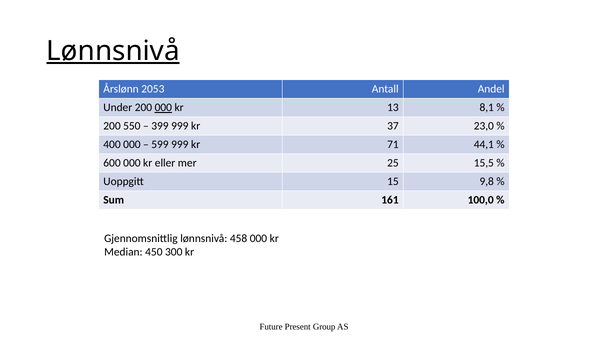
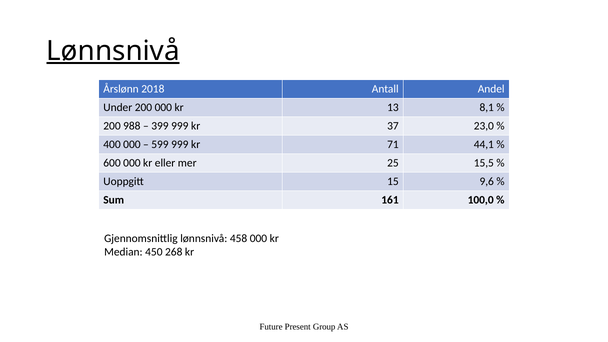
2053: 2053 -> 2018 (153, 89)
000 underline: present -> none (163, 108)
550: 550 -> 988 (132, 126)
9,8: 9,8 -> 9,6 (487, 182)
300: 300 -> 268 (174, 252)
